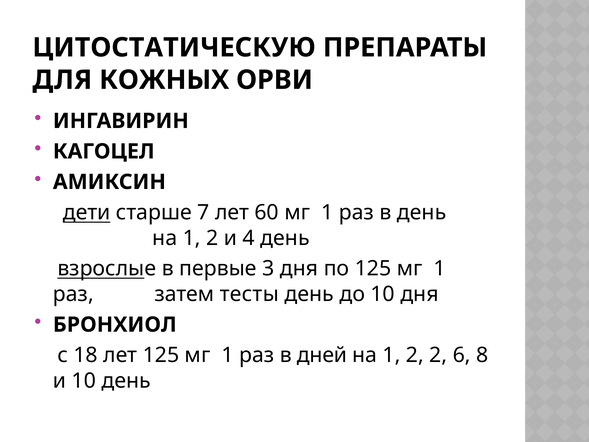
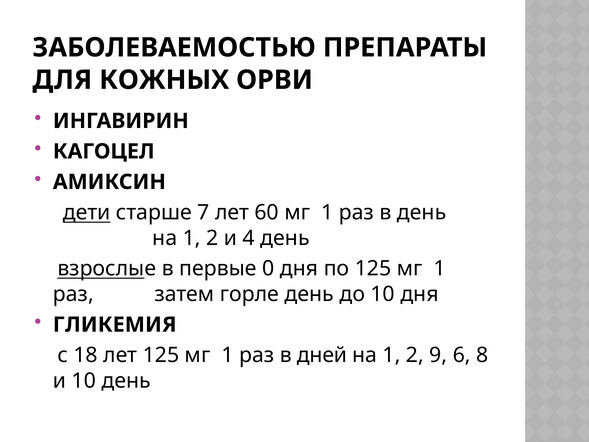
ЦИТОСТАТИЧЕСКУЮ: ЦИТОСТАТИЧЕСКУЮ -> ЗАБОЛЕВАЕМОСТЬЮ (174, 48)
3: 3 -> 0 (268, 268)
тесты: тесты -> горле (249, 294)
БРОНХИОЛ: БРОНХИОЛ -> ГЛИКЕМИЯ (115, 324)
2 2: 2 -> 9 (438, 355)
